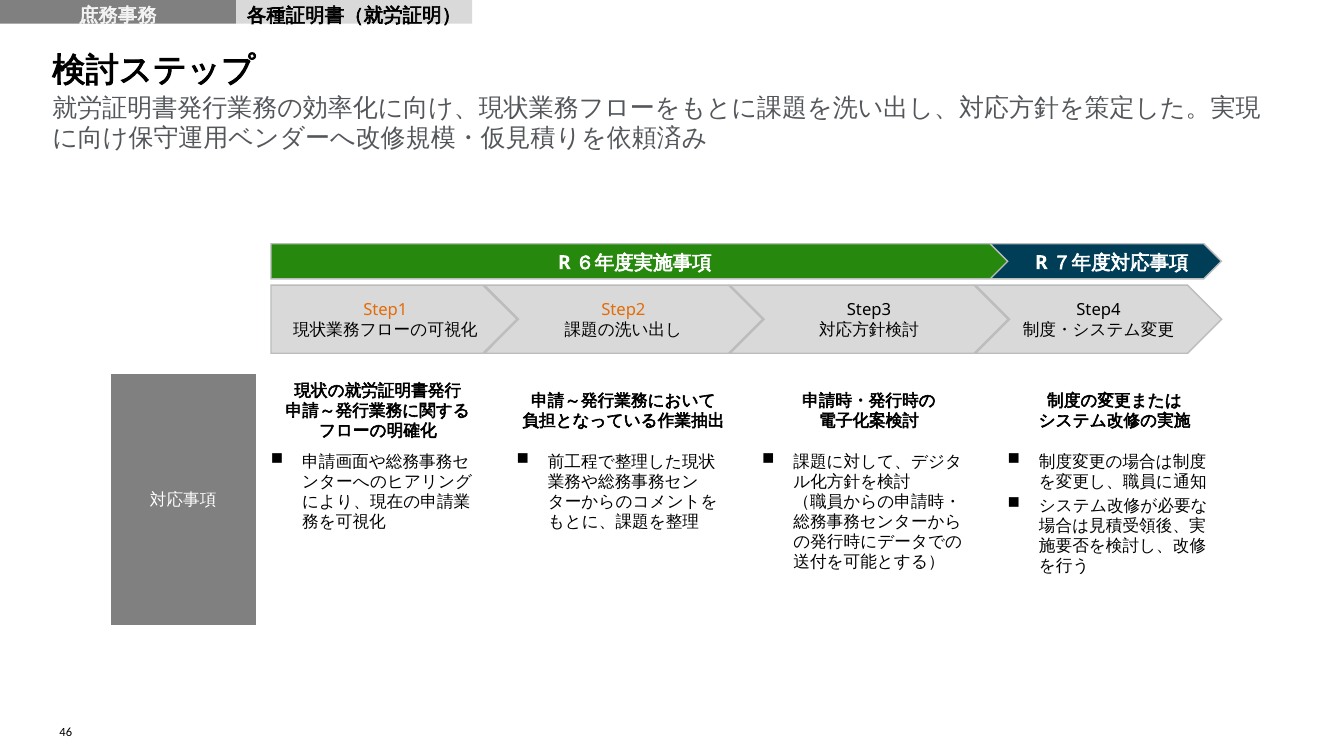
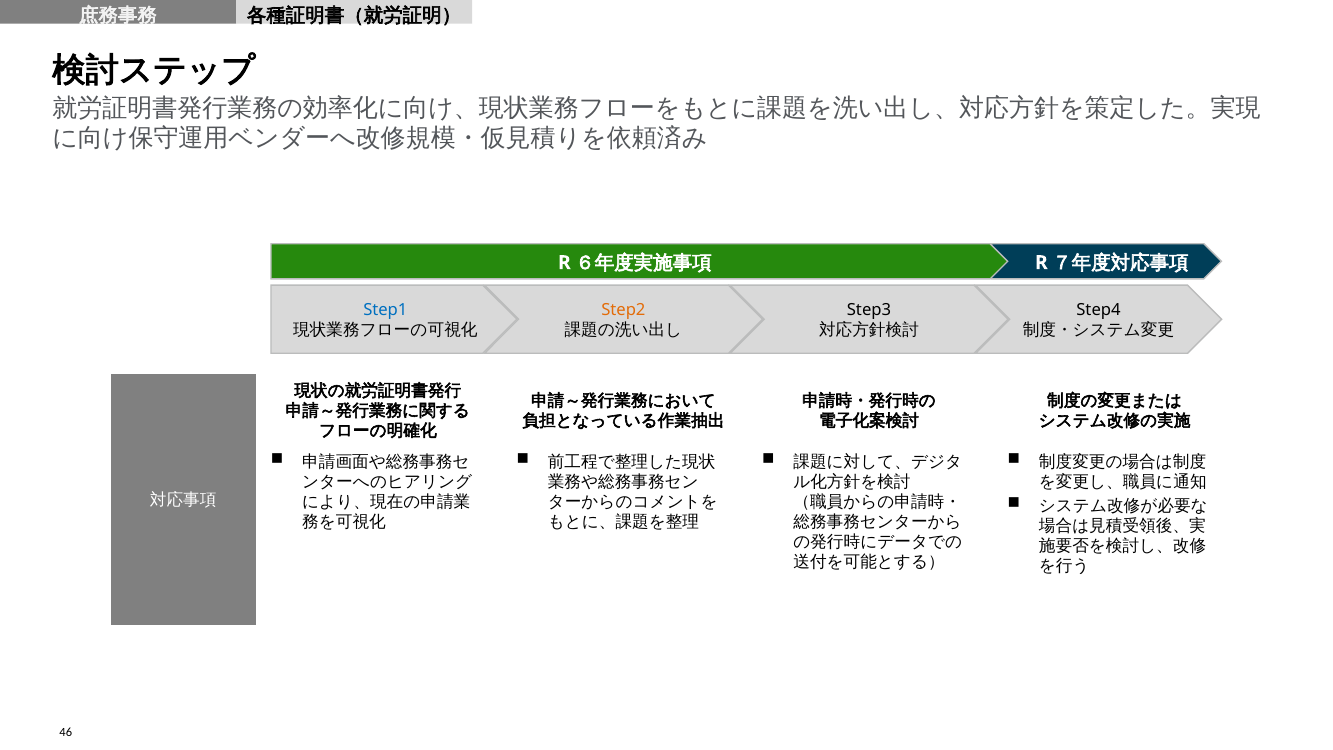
Step1 colour: orange -> blue (385, 310)
